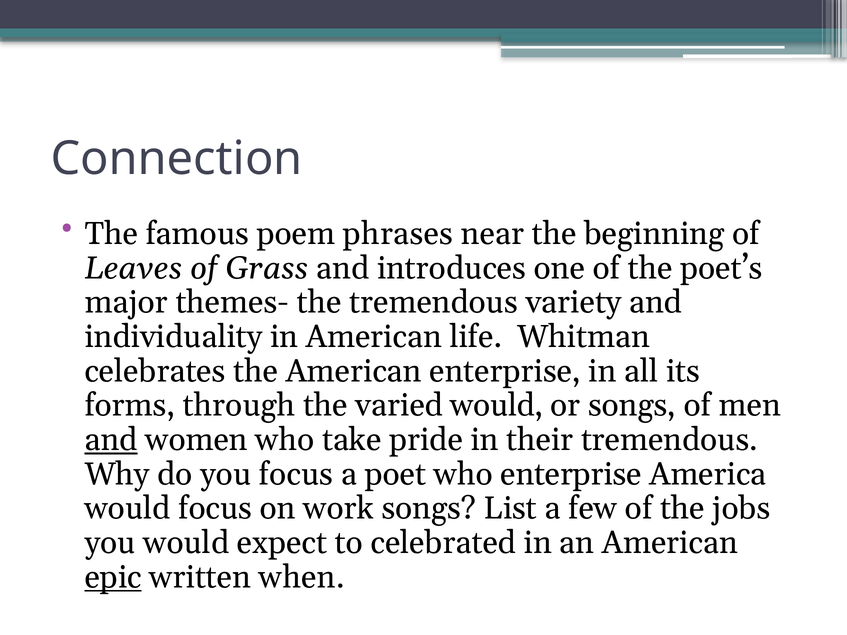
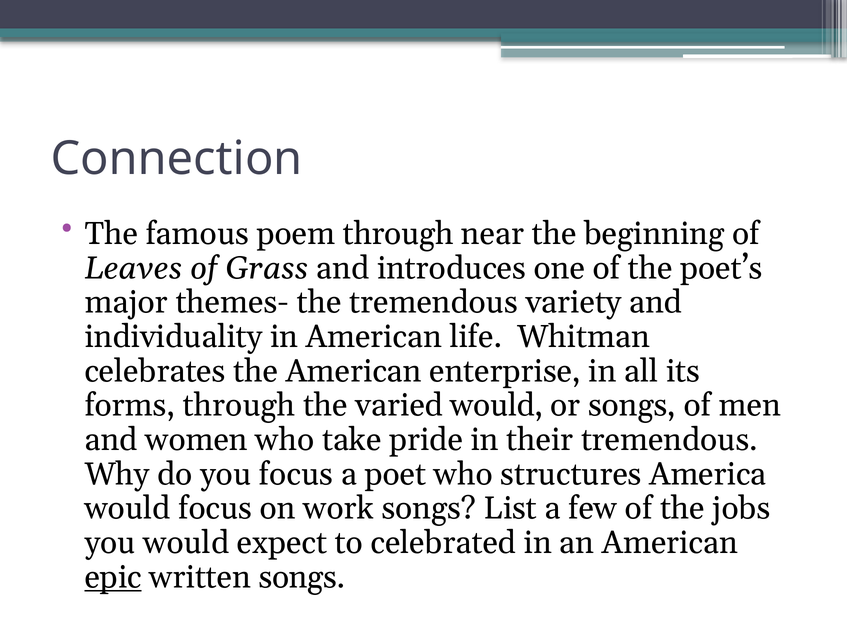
poem phrases: phrases -> through (398, 234)
and underline: present -> none (111, 440)
who enterprise: enterprise -> structures (571, 474)
written when: when -> songs (302, 577)
